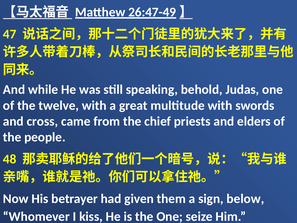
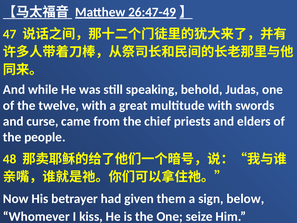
cross: cross -> curse (42, 121)
